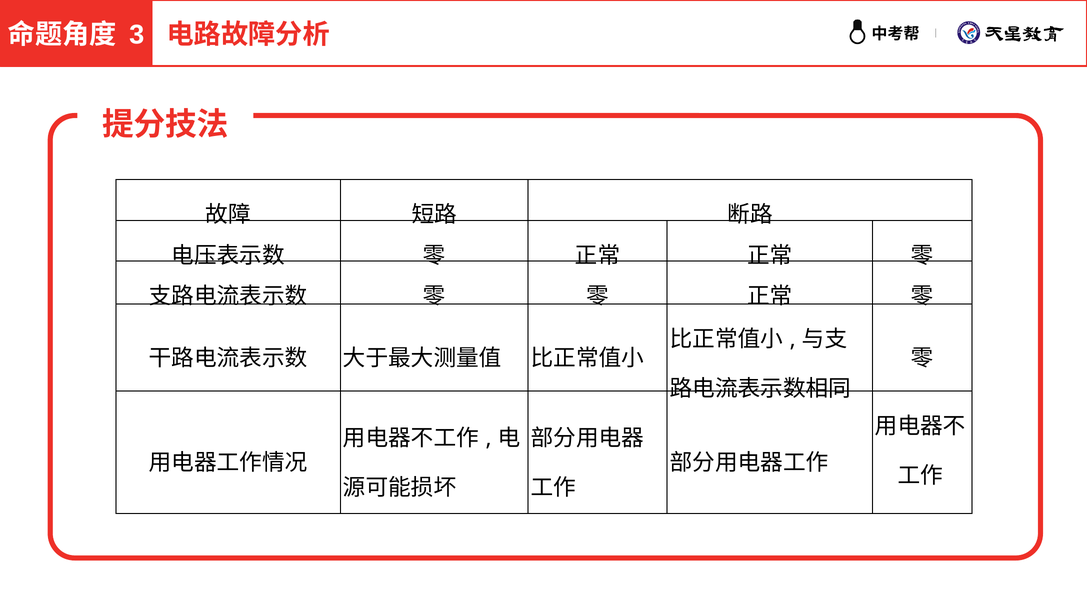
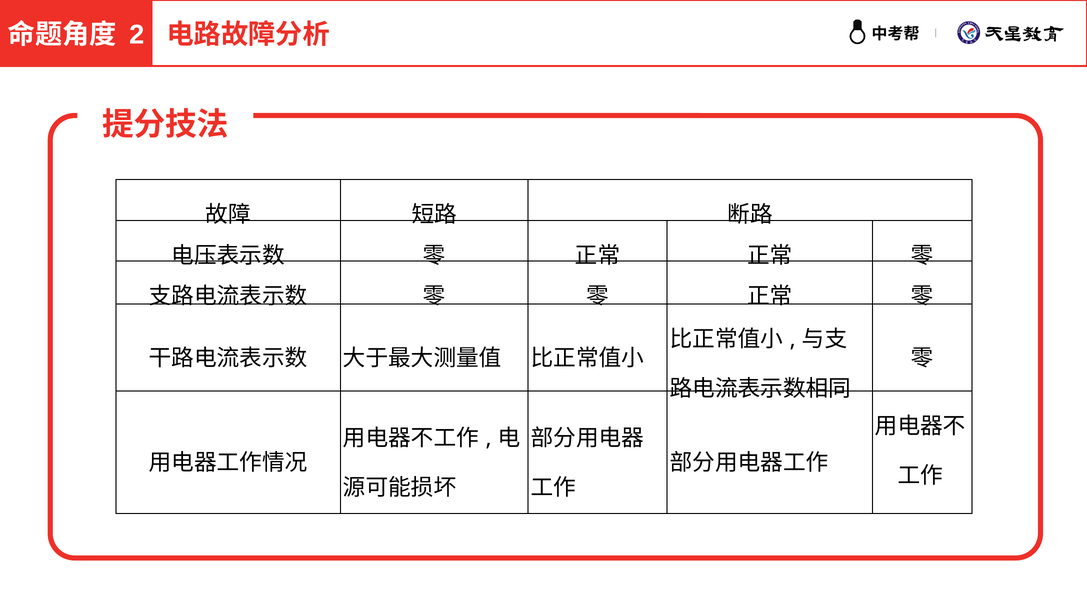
3: 3 -> 2 (137, 35)
